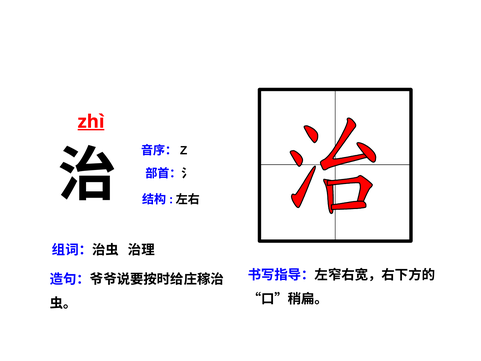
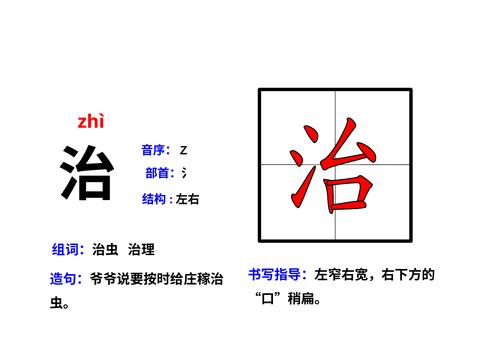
zhì underline: present -> none (91, 122)
